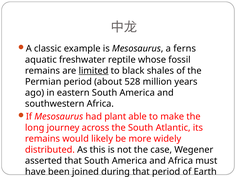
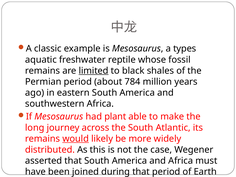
ferns: ferns -> types (185, 49)
528: 528 -> 784 (133, 82)
would underline: none -> present (76, 139)
